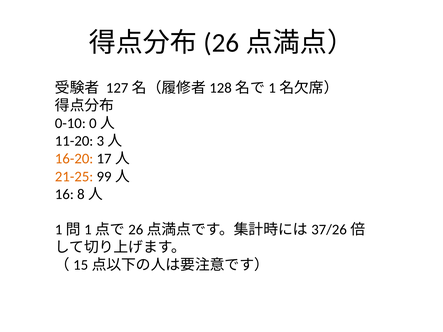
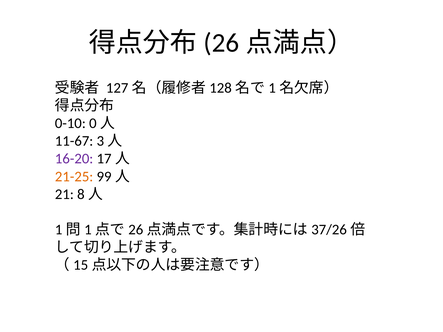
11-20: 11-20 -> 11-67 (74, 141)
16-20 colour: orange -> purple (74, 159)
16: 16 -> 21 (64, 194)
